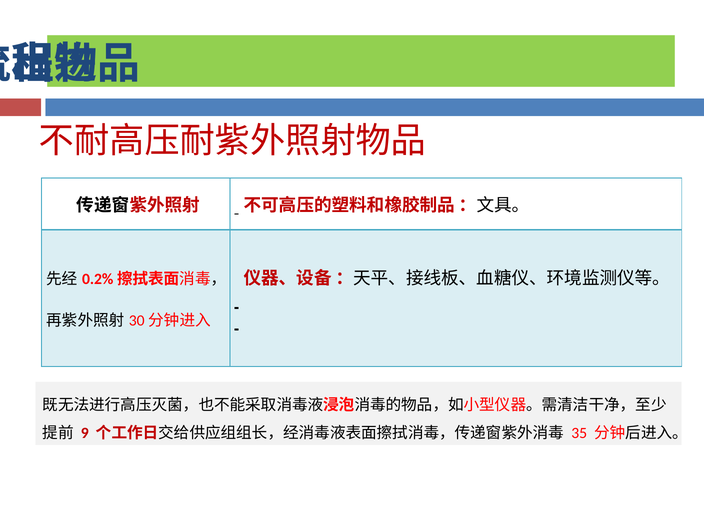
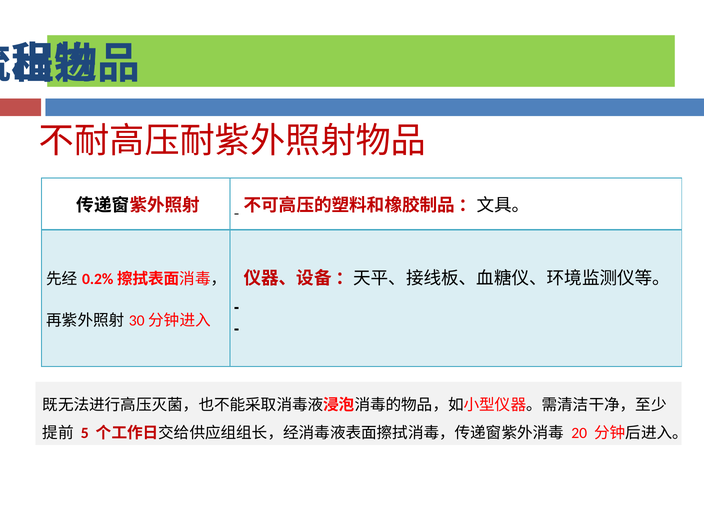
9: 9 -> 5 (85, 433)
35: 35 -> 20 (579, 433)
